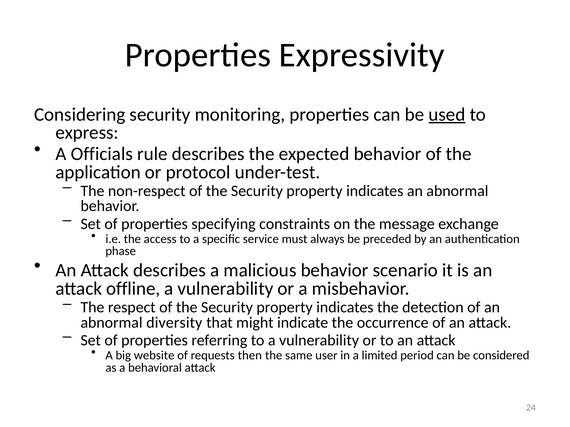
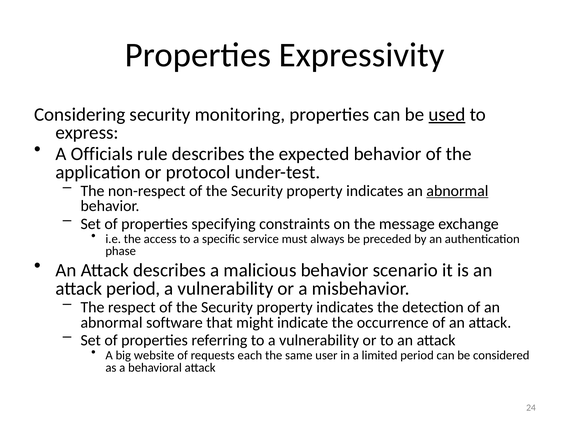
abnormal underline: none -> present (457, 191)
attack offline: offline -> period (133, 289)
diversity: diversity -> software (174, 323)
then: then -> each (250, 356)
